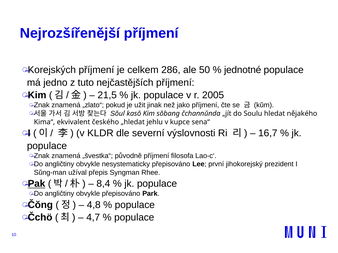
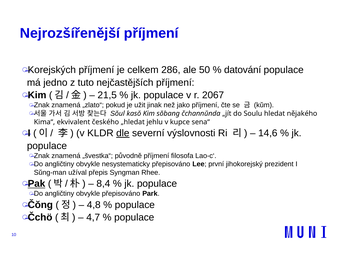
jednotné: jednotné -> datování (243, 70)
2005: 2005 -> 2067 (213, 95)
dle underline: none -> present (123, 133)
16,7: 16,7 -> 14,6 (268, 133)
